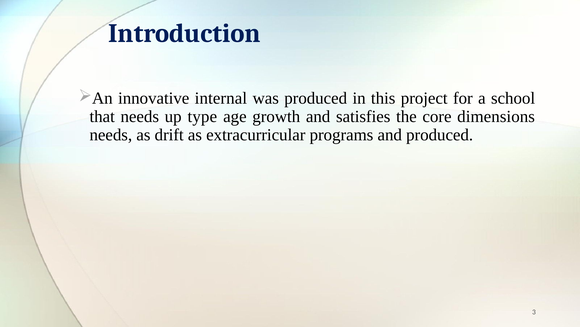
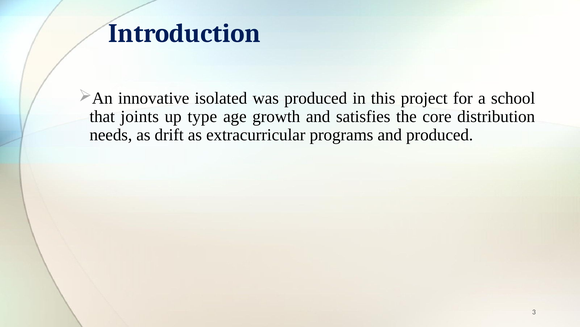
internal: internal -> isolated (221, 98)
that needs: needs -> joints (140, 116)
dimensions: dimensions -> distribution (496, 116)
